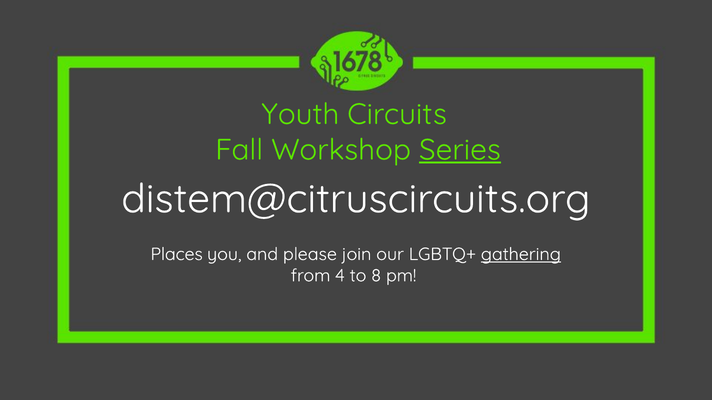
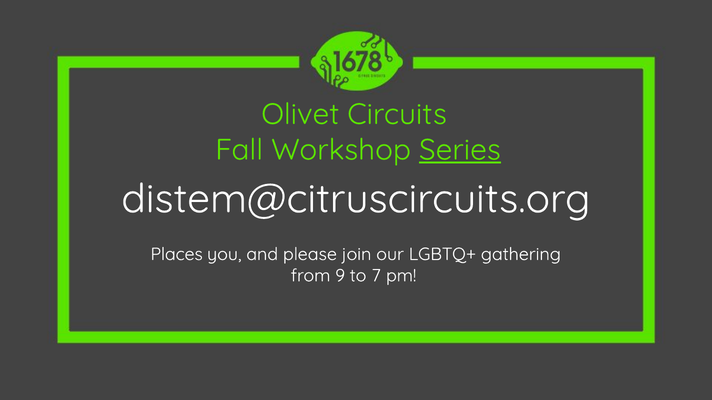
Youth: Youth -> Olivet (300, 114)
gathering underline: present -> none (521, 255)
4: 4 -> 9 (340, 276)
8: 8 -> 7 (376, 276)
